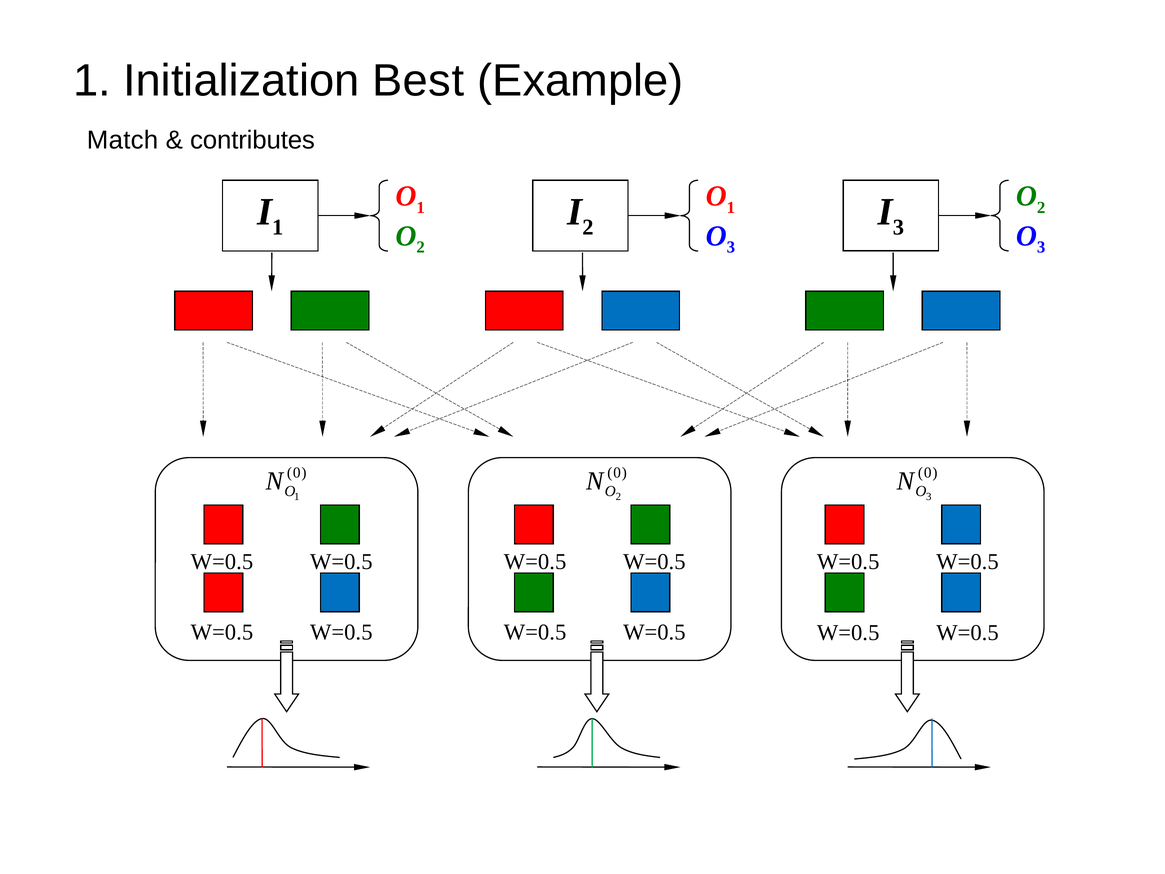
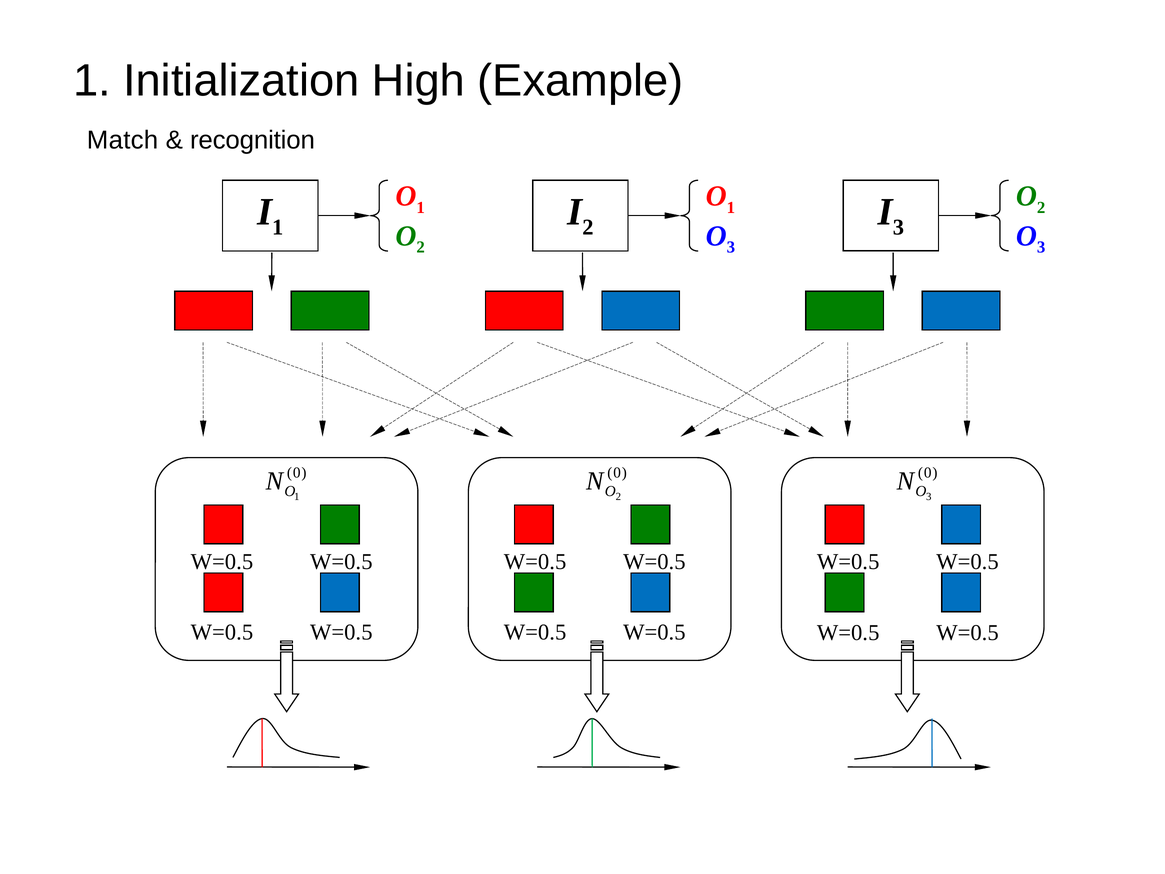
Best: Best -> High (418, 81)
contributes: contributes -> recognition (252, 140)
